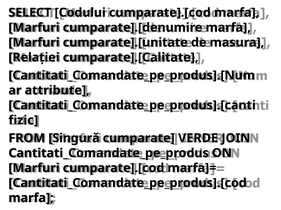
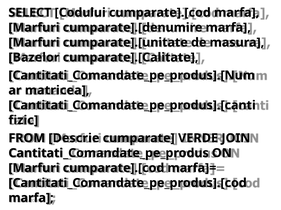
Relației: Relației -> Bazelor (34, 58)
attribute: attribute -> matricea (57, 91)
Singură: Singură -> Descrie (74, 139)
